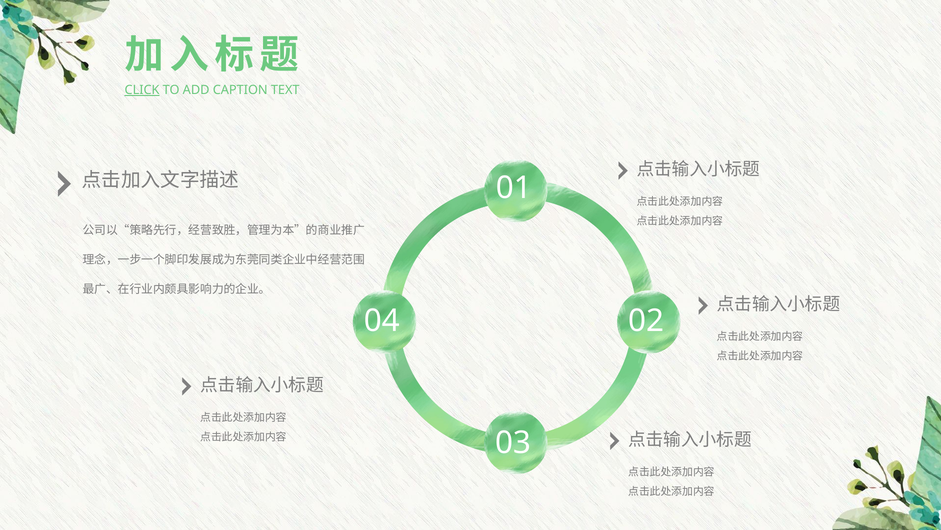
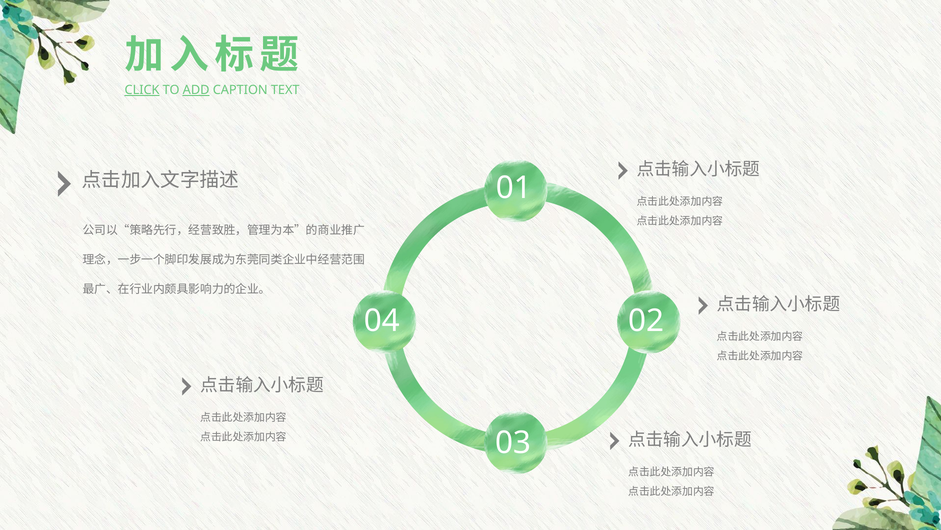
ADD underline: none -> present (196, 90)
